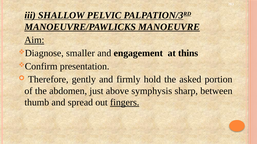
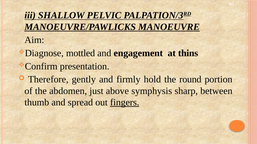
Aim underline: present -> none (34, 40)
smaller: smaller -> mottled (81, 53)
asked: asked -> round (190, 80)
